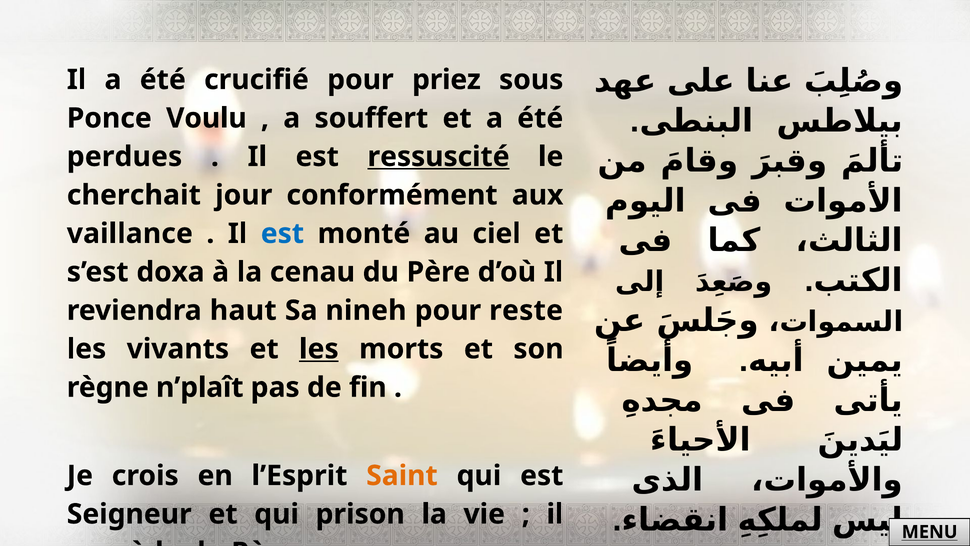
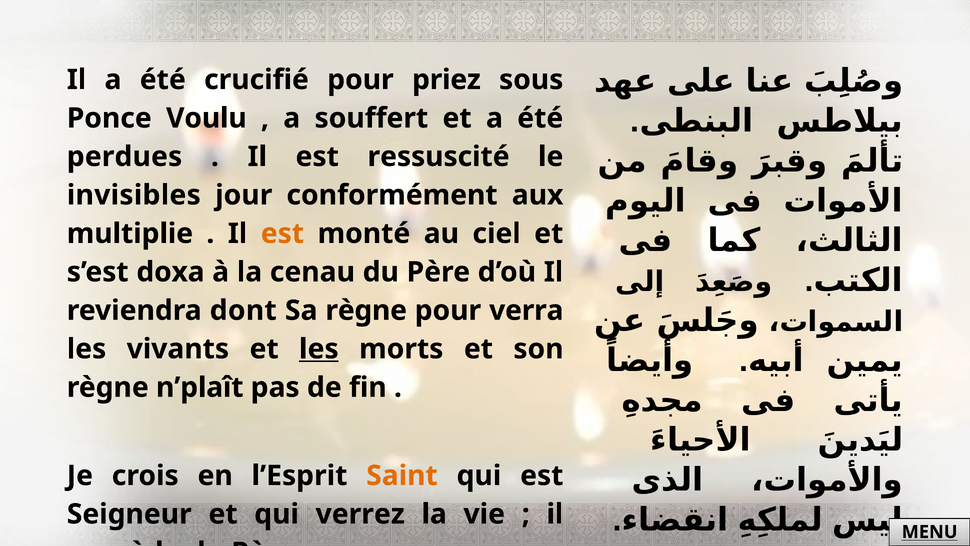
ressuscité underline: present -> none (439, 157)
cherchait: cherchait -> invisibles (134, 195)
vaillance: vaillance -> multiplie (130, 233)
est colour: blue -> orange (282, 233)
haut: haut -> dont (243, 310)
Sa nineh: nineh -> règne (366, 310)
reste: reste -> verra (526, 310)
prison: prison -> verrez (360, 514)
